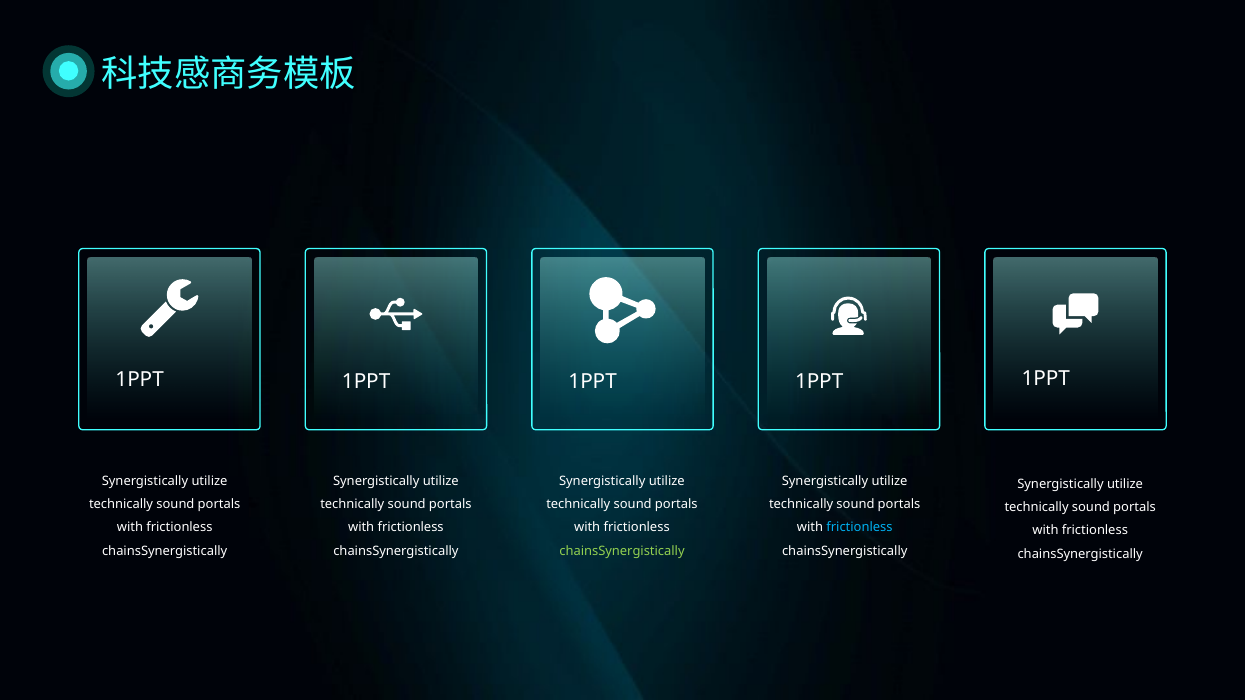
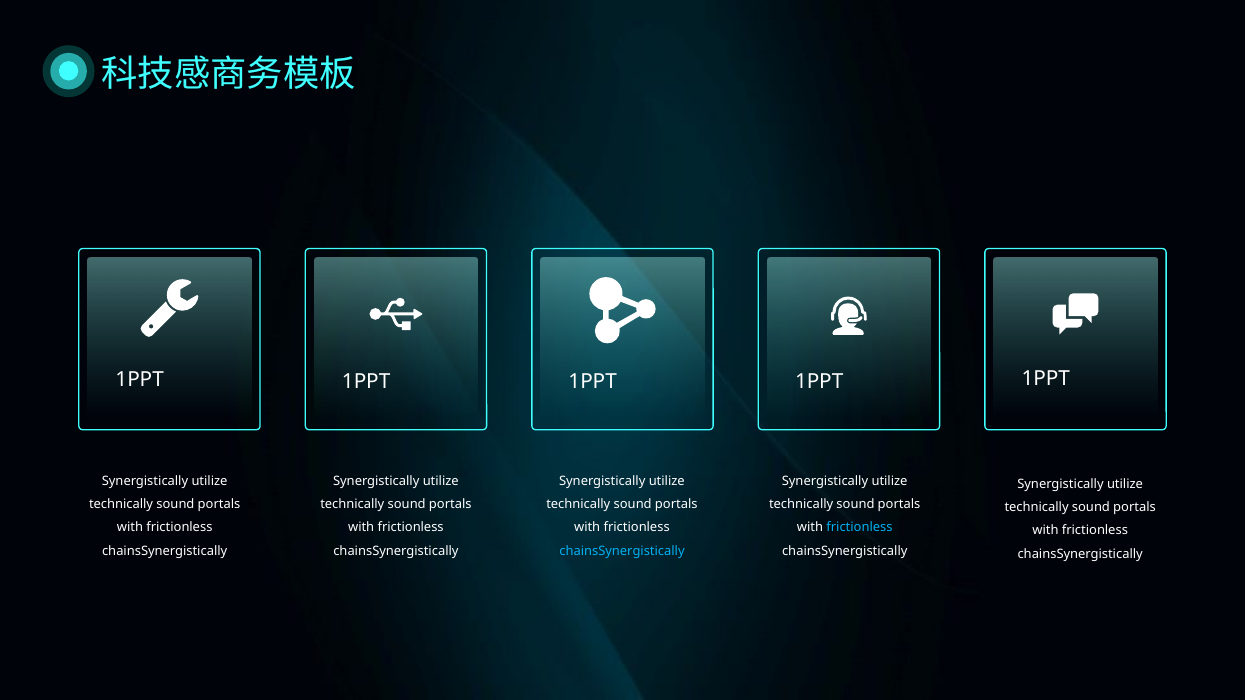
chainsSynergistically colour: light green -> light blue (622, 551)
